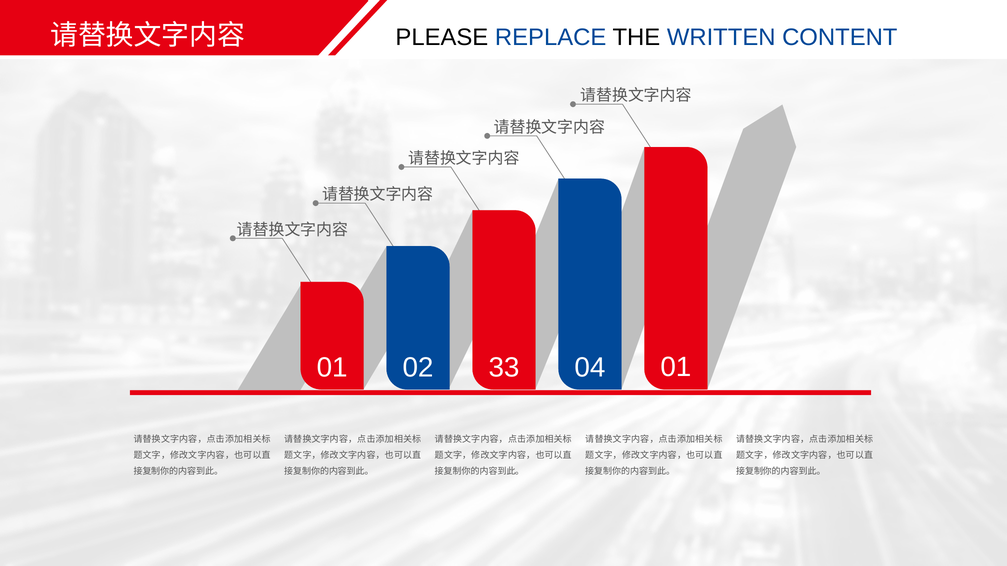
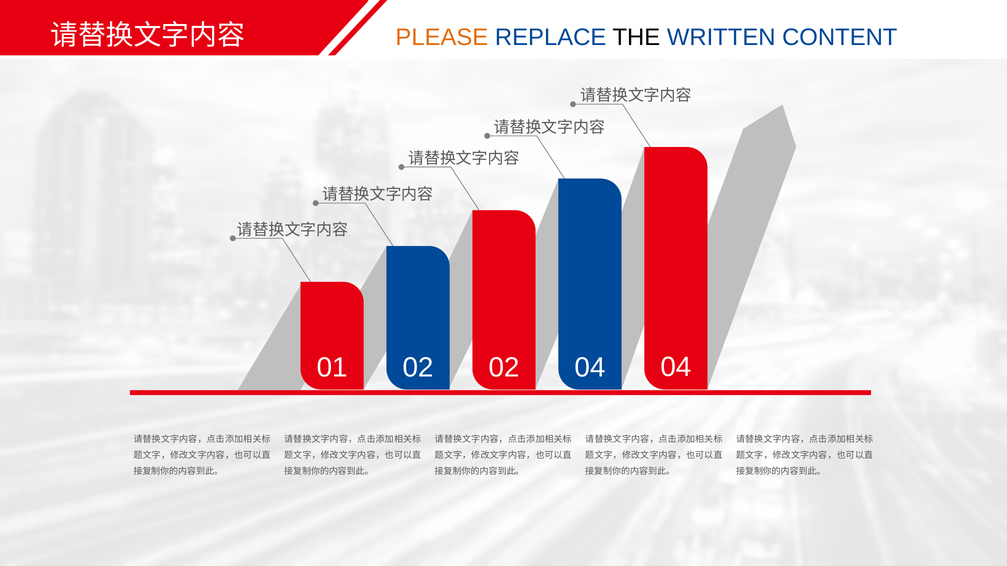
PLEASE colour: black -> orange (442, 38)
02 33: 33 -> 02 (504, 368)
04 01: 01 -> 04 (676, 368)
